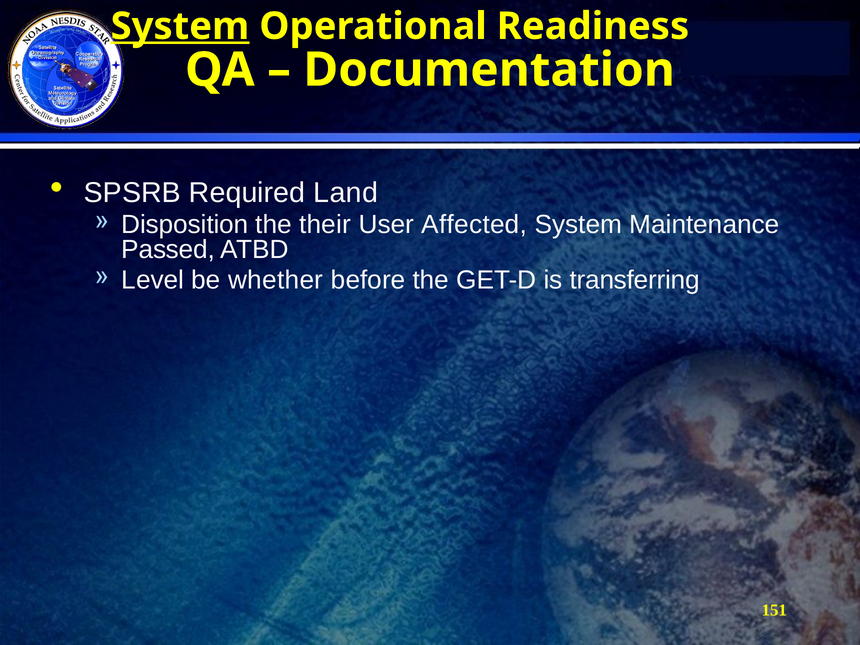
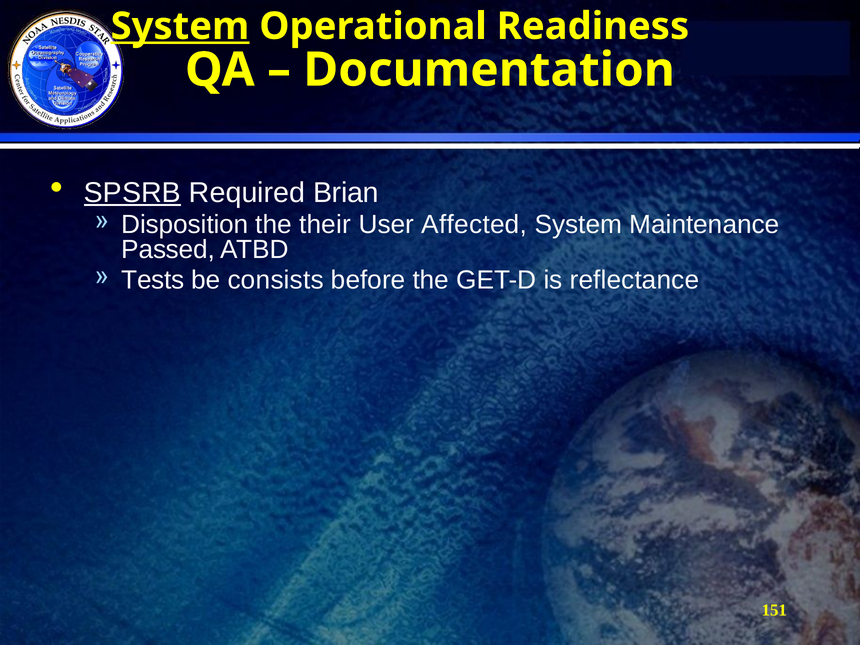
SPSRB underline: none -> present (132, 193)
Land: Land -> Brian (346, 193)
Level: Level -> Tests (153, 280)
whether: whether -> consists (276, 280)
transferring: transferring -> reflectance (634, 280)
